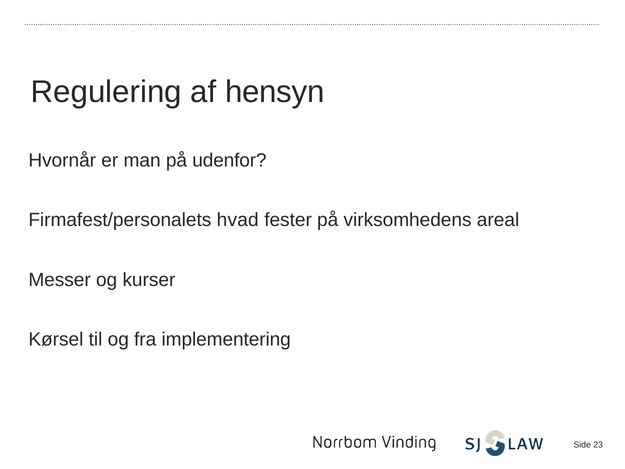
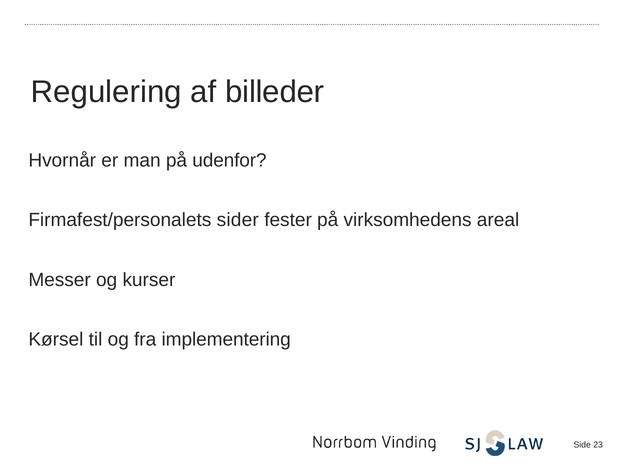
hensyn: hensyn -> billeder (275, 92)
hvad: hvad -> sider (238, 220)
